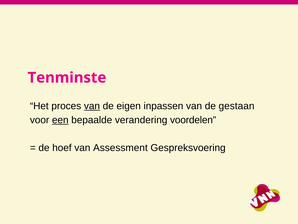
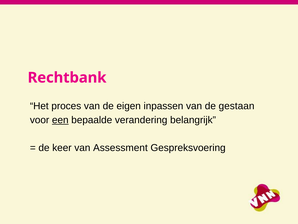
Tenminste: Tenminste -> Rechtbank (67, 77)
van underline: present -> none (92, 106)
voordelen: voordelen -> belangrijk (193, 120)
hoef: hoef -> keer (62, 148)
